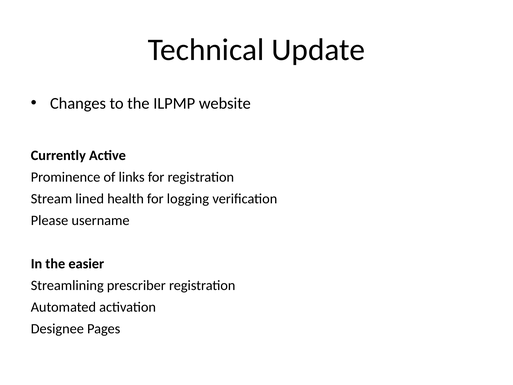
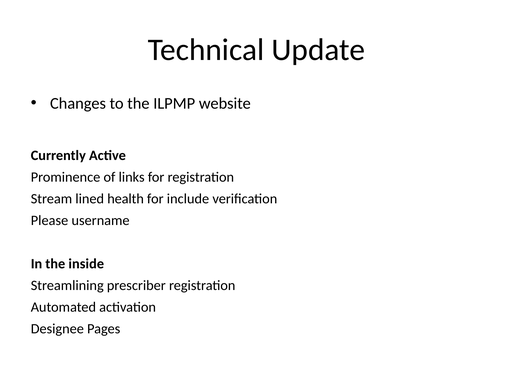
logging: logging -> include (188, 199)
easier: easier -> inside (86, 264)
